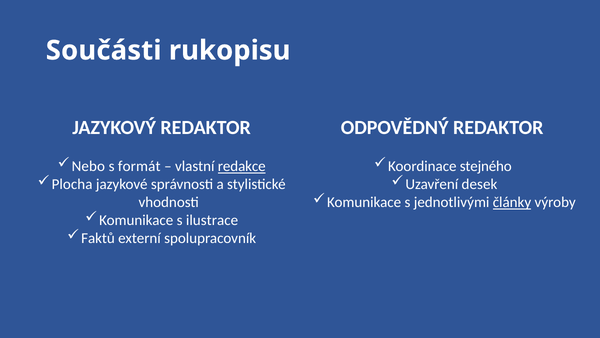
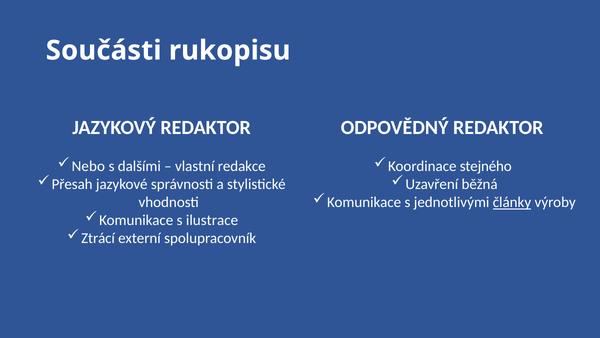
formát: formát -> dalšími (139, 166)
redakce underline: present -> none (242, 166)
Plocha: Plocha -> Přesah (72, 184)
desek: desek -> běžná (480, 184)
Faktů: Faktů -> Ztrácí (98, 238)
